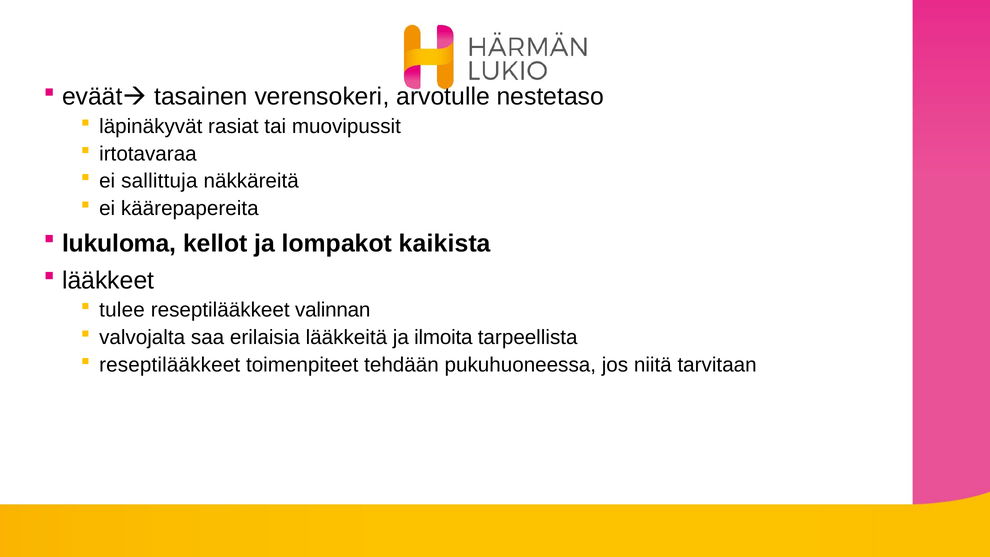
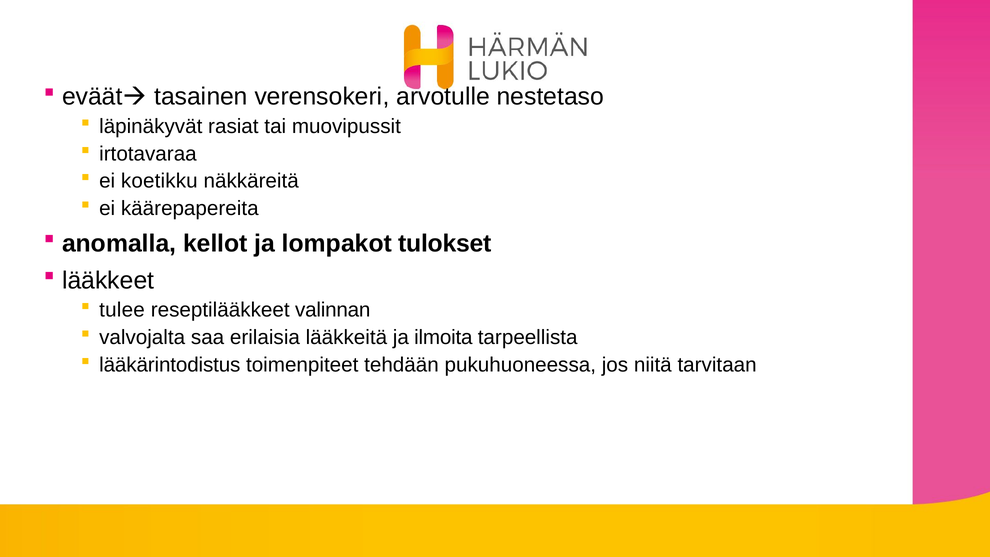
sallittuja: sallittuja -> koetikku (159, 181)
lukuloma: lukuloma -> anomalla (119, 243)
kaikista: kaikista -> tulokset (445, 243)
reseptilääkkeet: reseptilääkkeet -> lääkärintodistus (170, 365)
